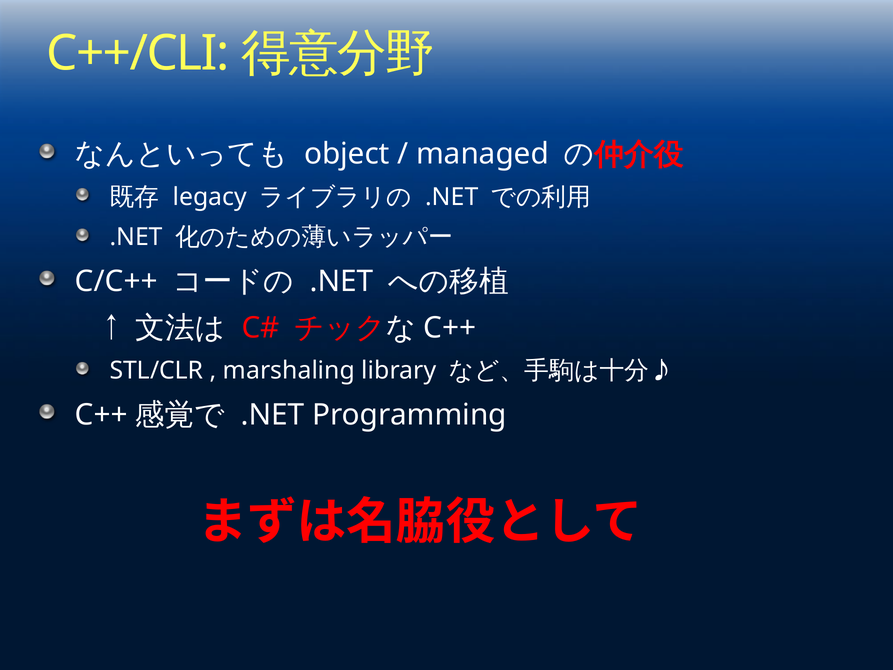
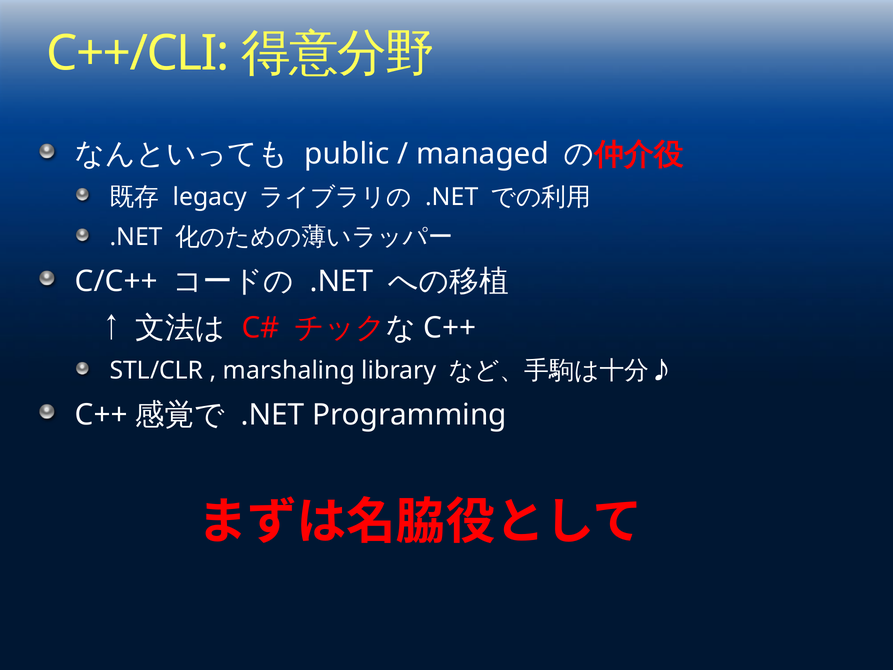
object: object -> public (347, 154)
